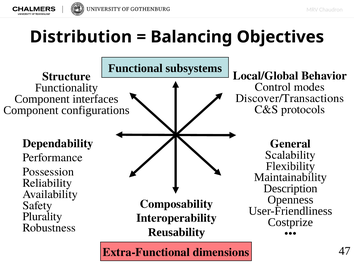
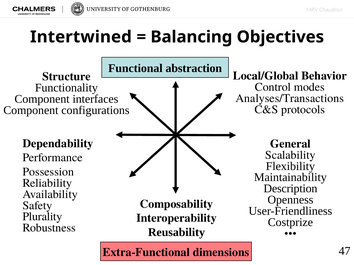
Distribution: Distribution -> Intertwined (81, 37)
subsystems: subsystems -> abstraction (194, 68)
Discover/Transactions: Discover/Transactions -> Analyses/Transactions (290, 98)
